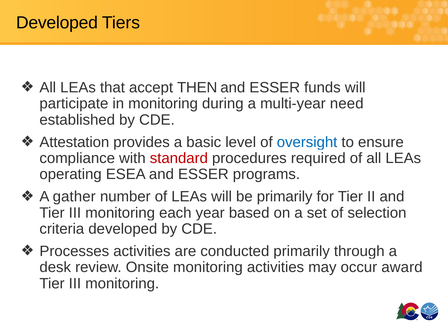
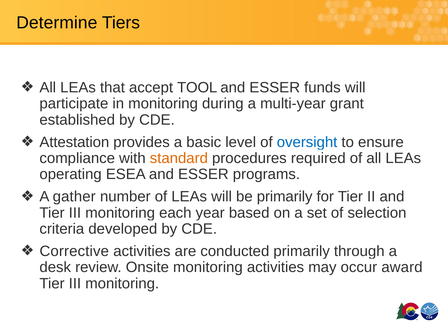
Developed: Developed -> Determine (57, 23)
THEN: THEN -> TOOL (197, 88)
need: need -> grant (347, 104)
standard colour: red -> orange (179, 158)
Processes: Processes -> Corrective (74, 251)
